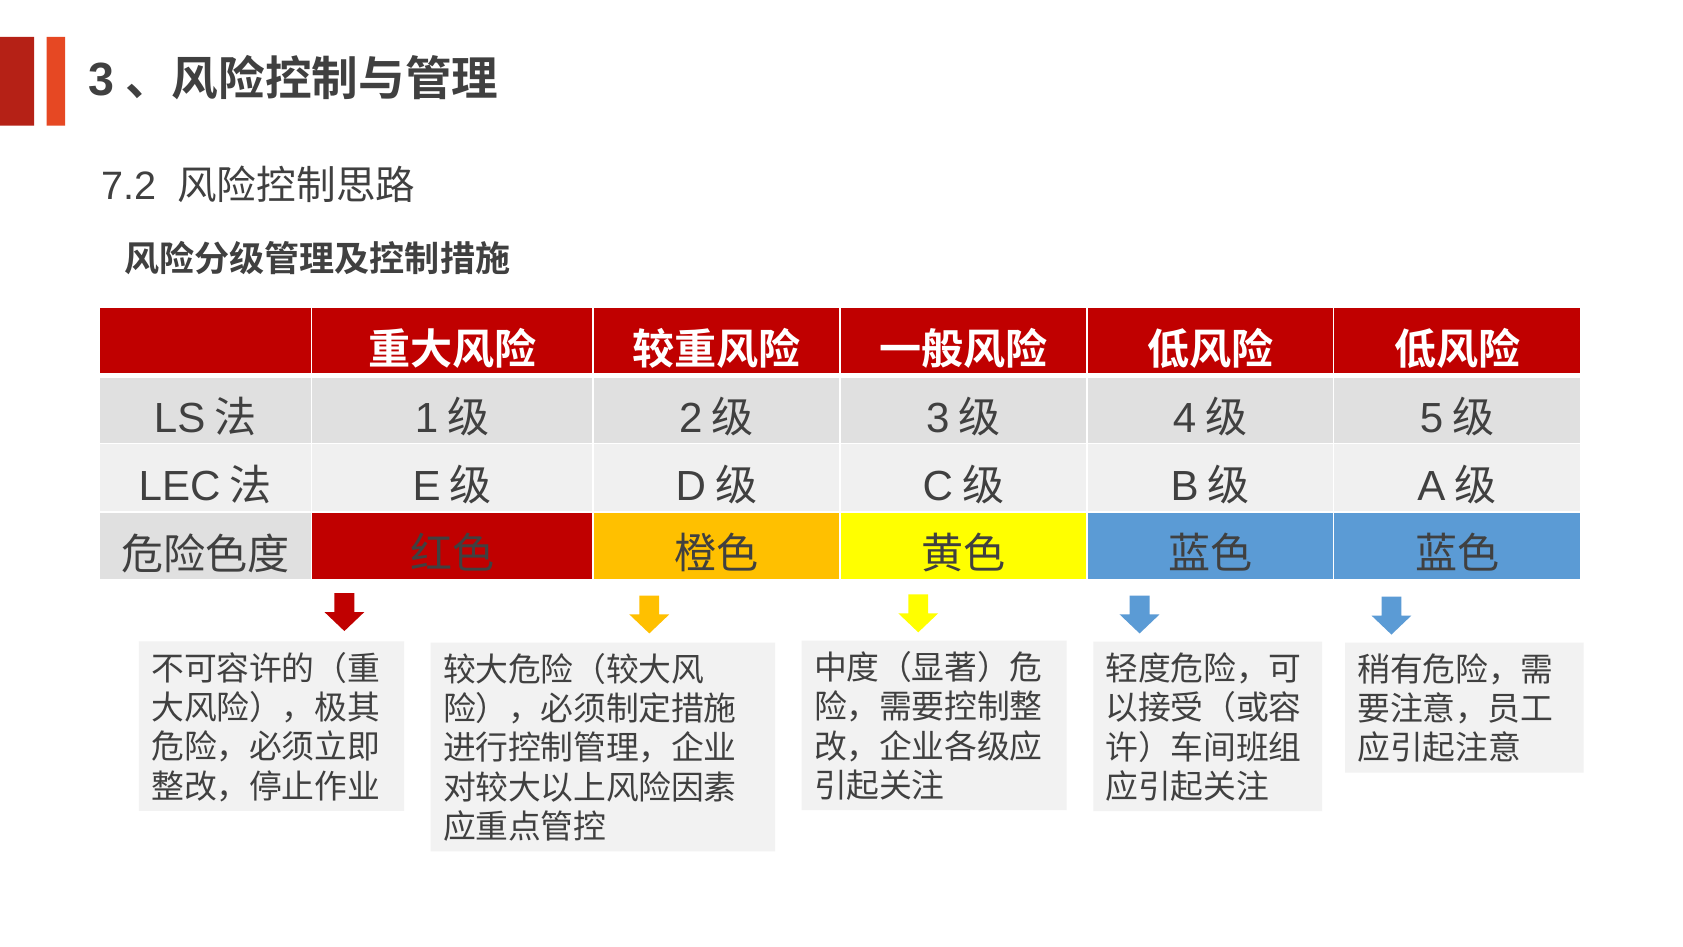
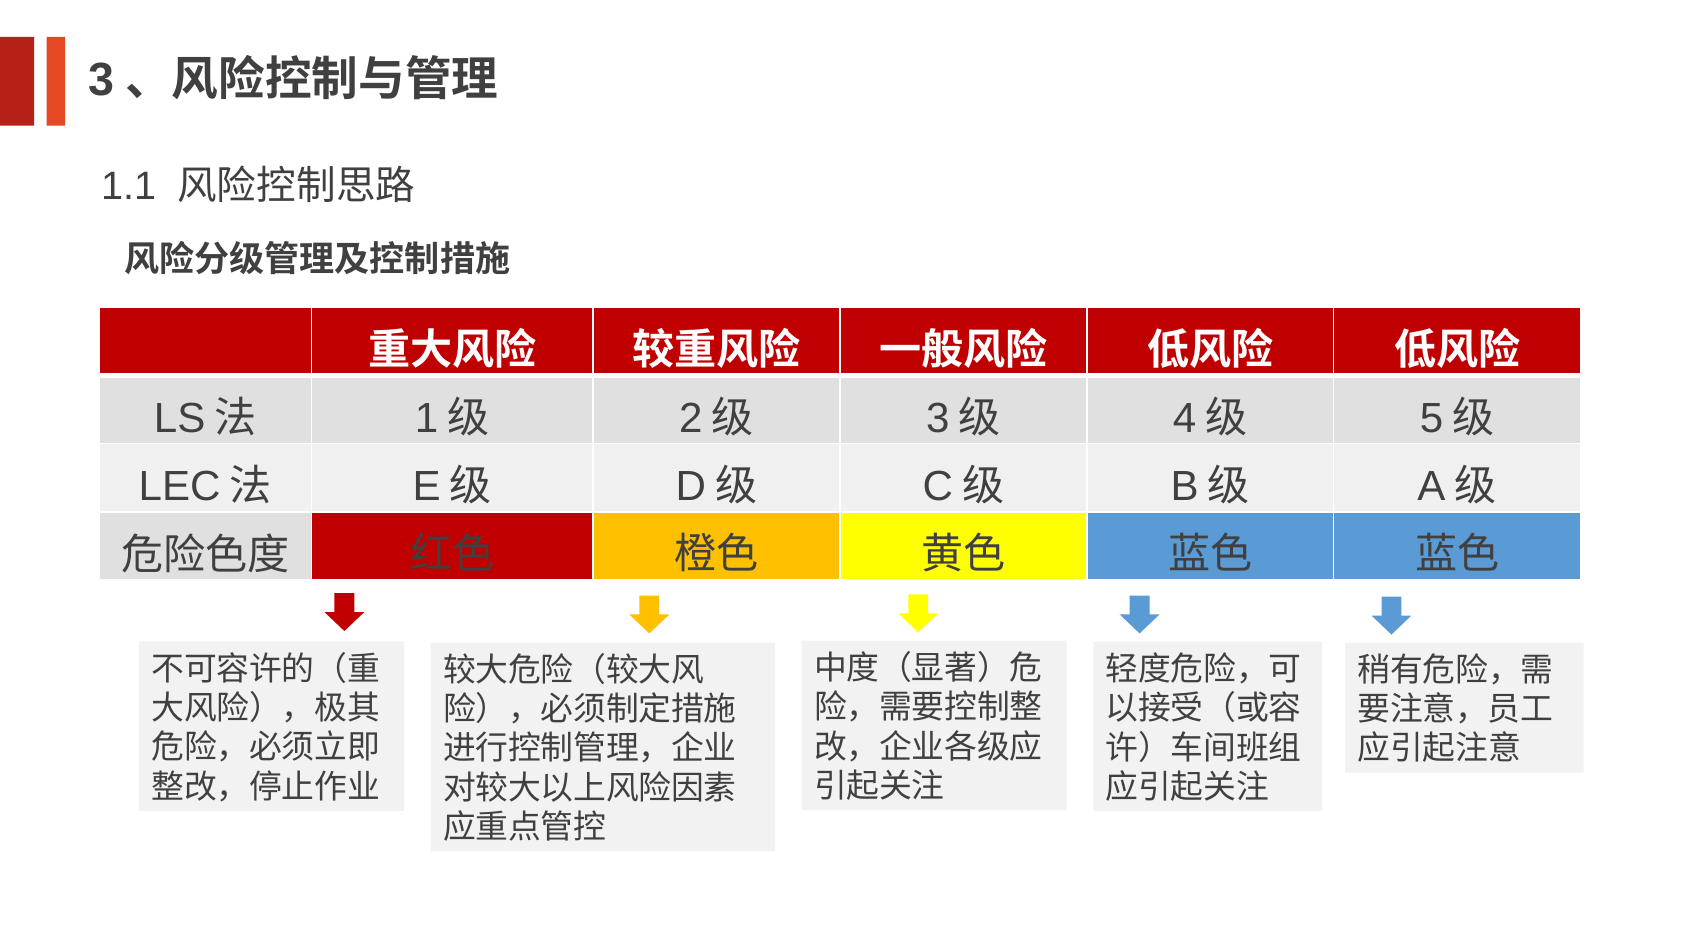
7.2: 7.2 -> 1.1 (129, 187)
